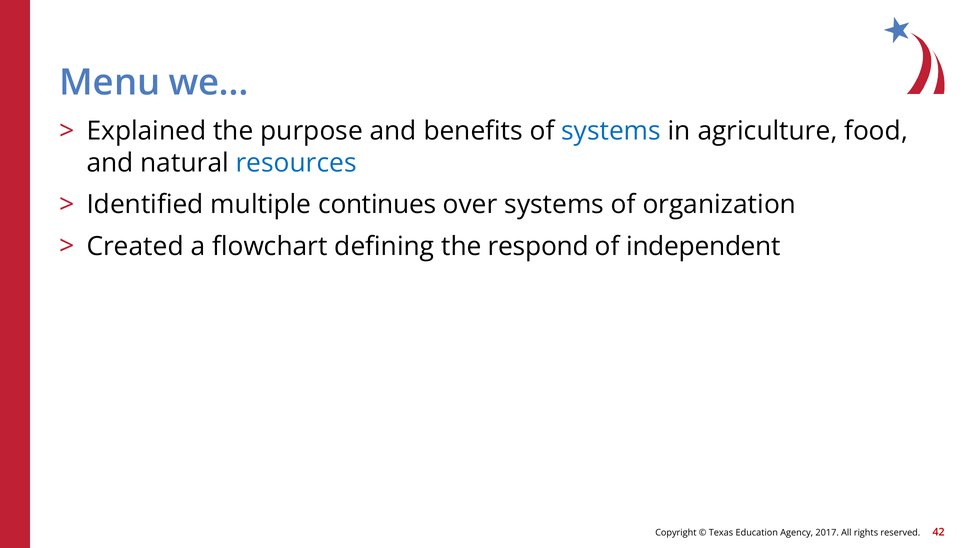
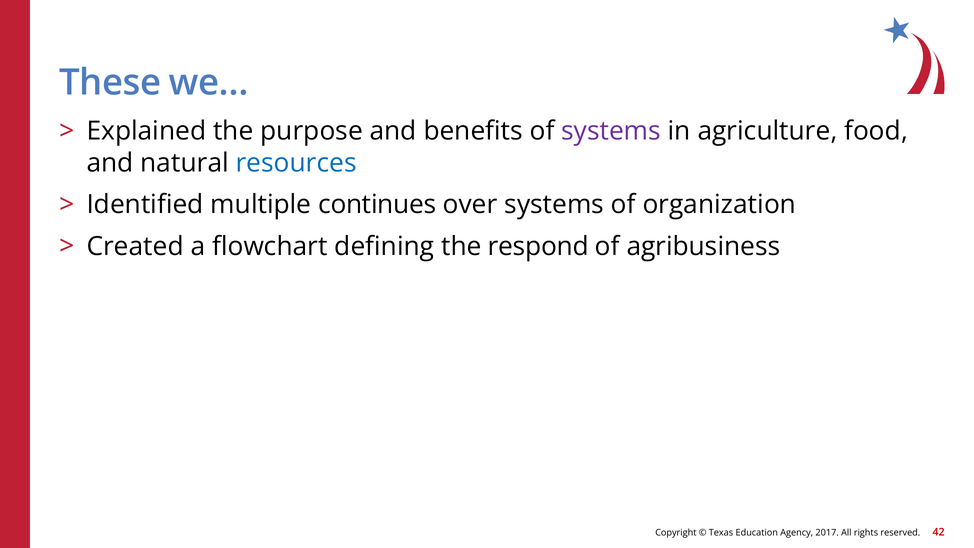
Menu: Menu -> These (110, 83)
systems colour: blue -> purple (611, 131)
independent: independent -> agribusiness (703, 246)
